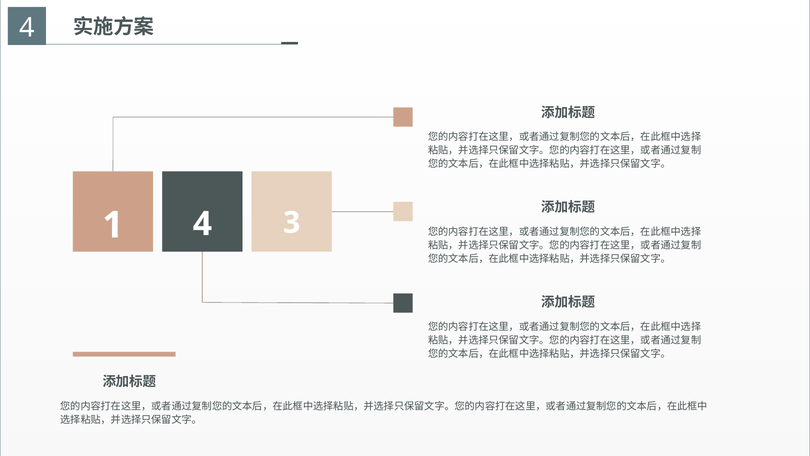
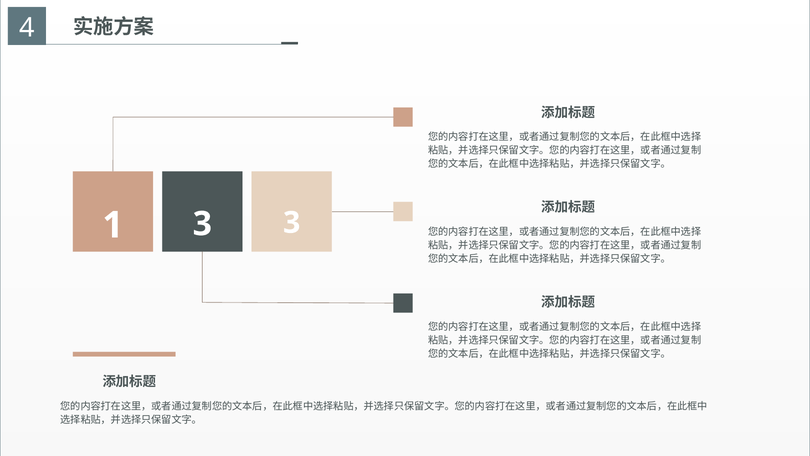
1 4: 4 -> 3 (202, 224)
